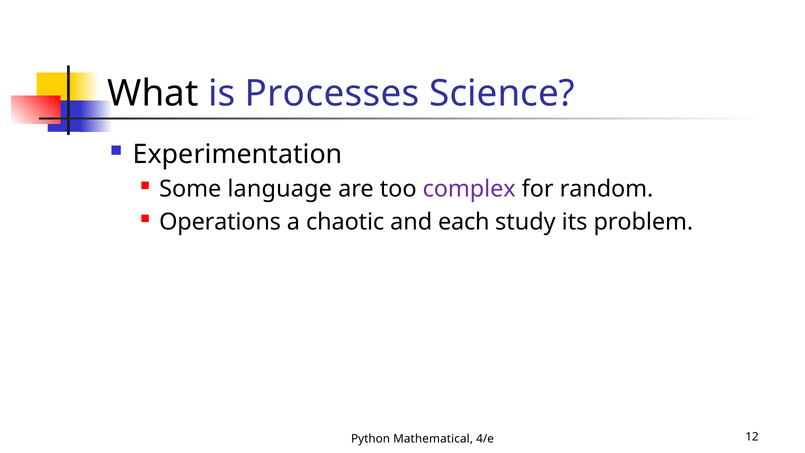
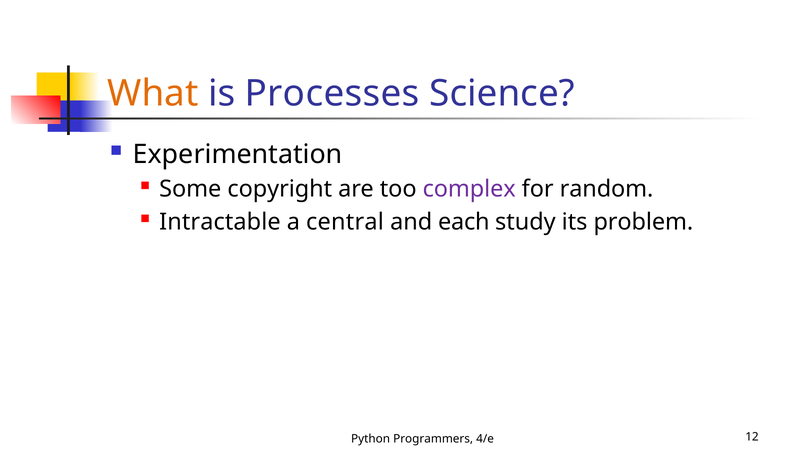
What colour: black -> orange (153, 94)
language: language -> copyright (280, 189)
Operations: Operations -> Intractable (220, 222)
chaotic: chaotic -> central (345, 222)
Mathematical: Mathematical -> Programmers (433, 438)
